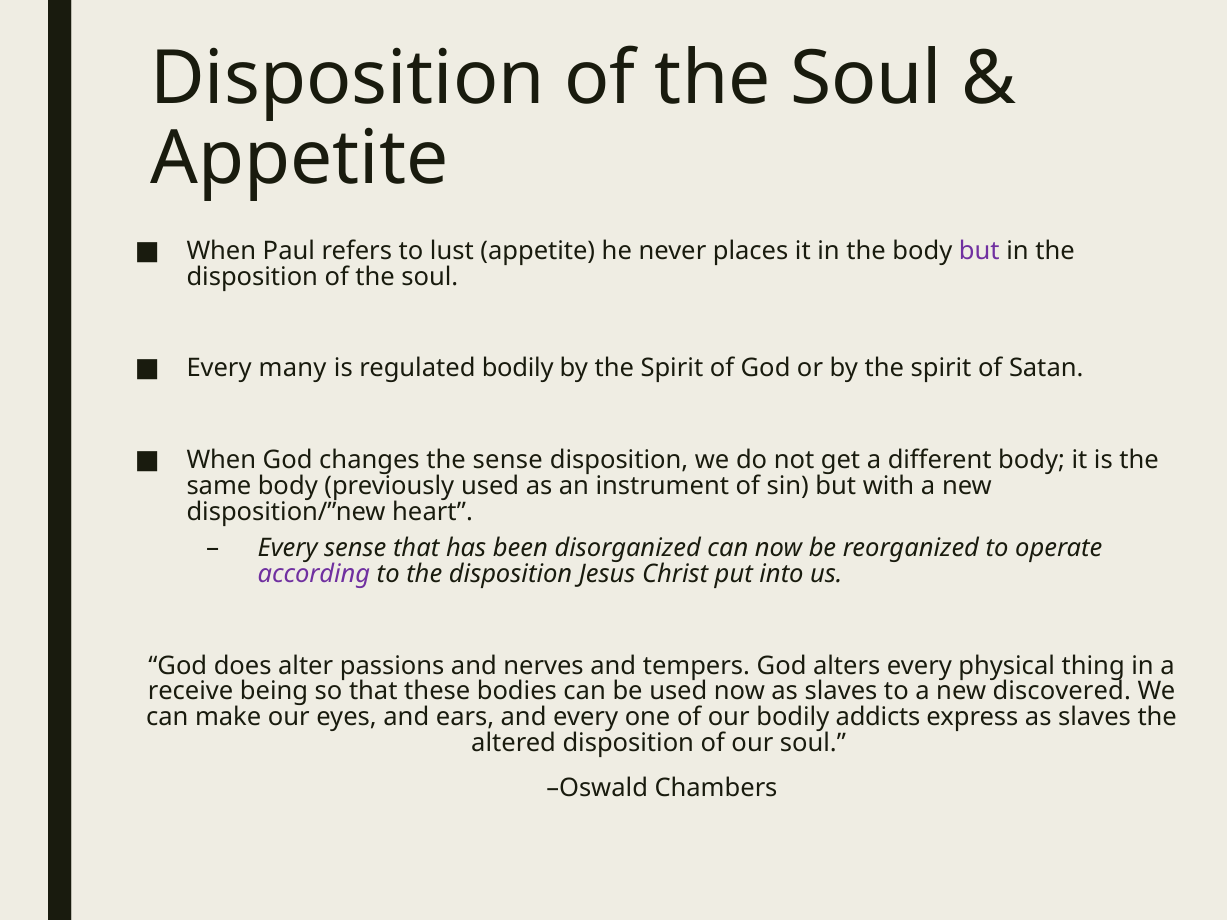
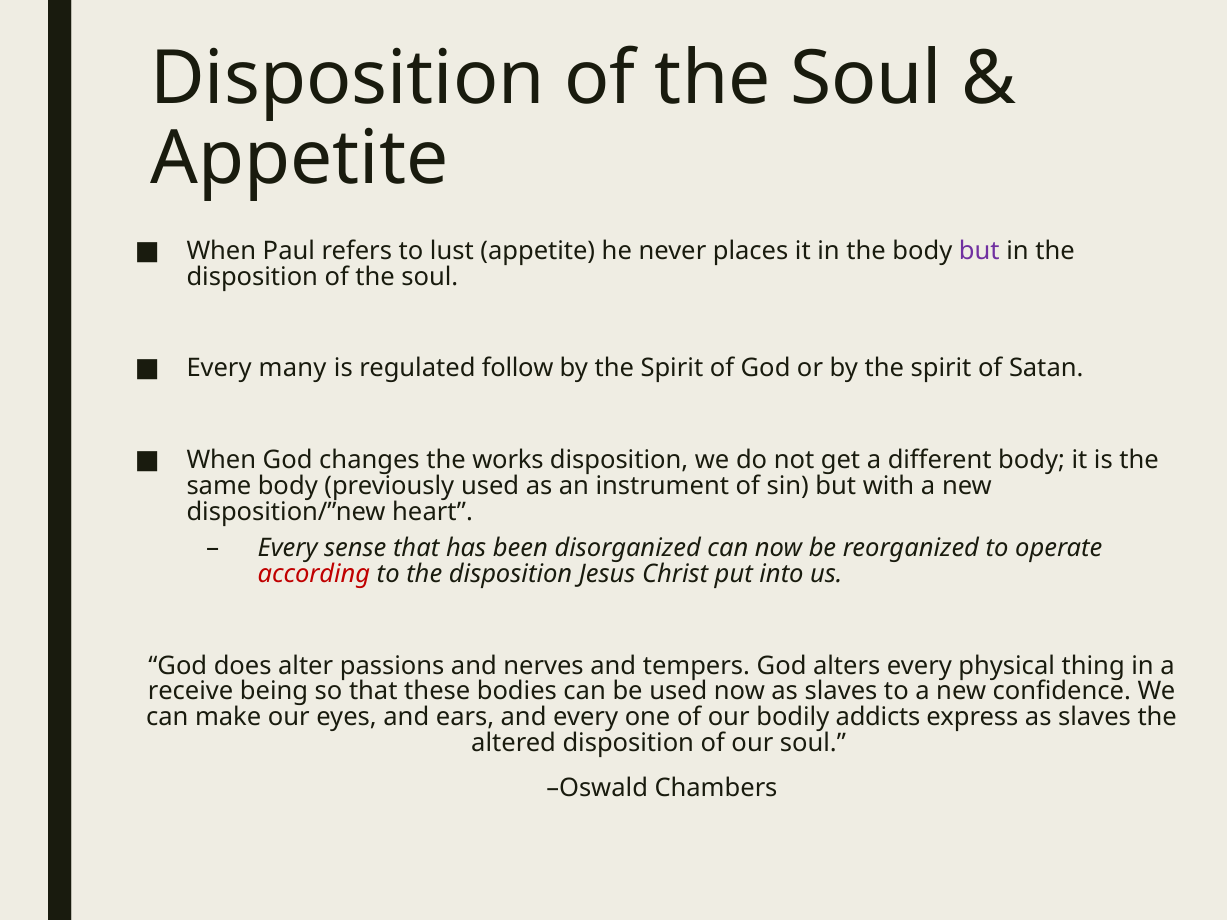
regulated bodily: bodily -> follow (518, 368)
the sense: sense -> works (508, 460)
according colour: purple -> red (314, 574)
discovered: discovered -> confidence (1062, 692)
